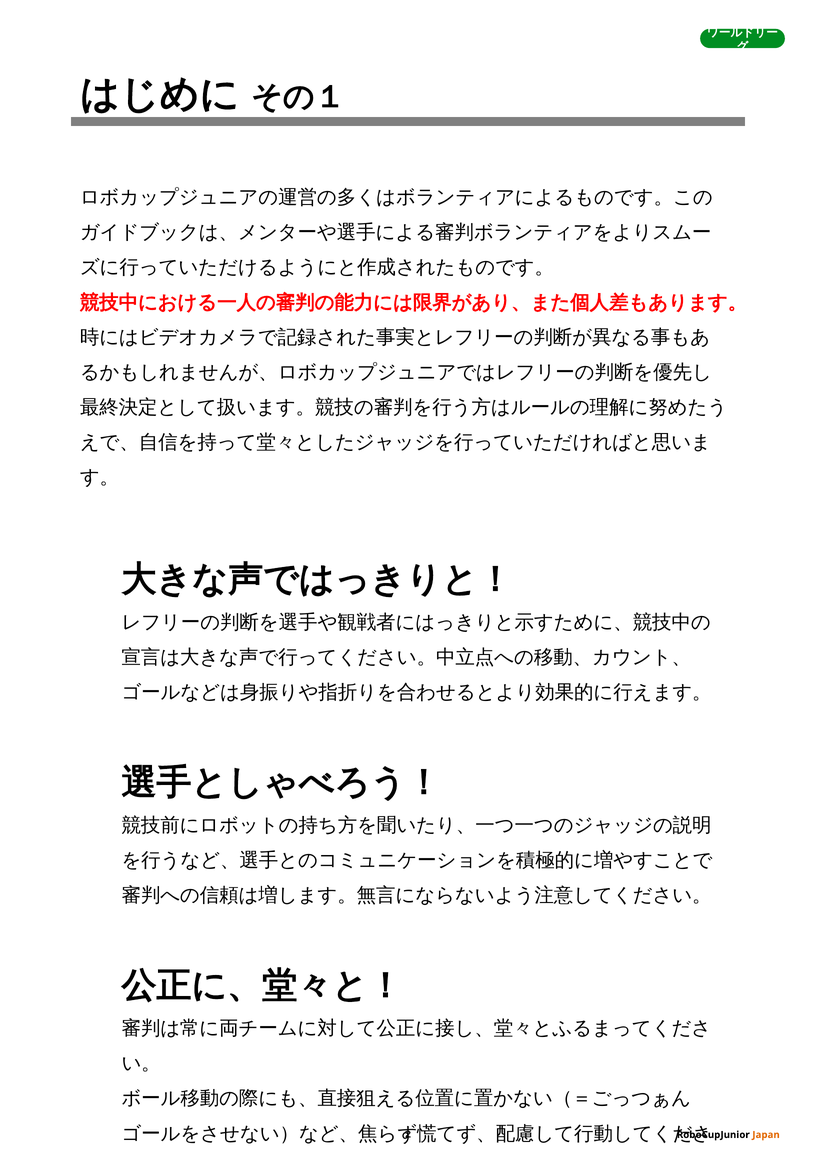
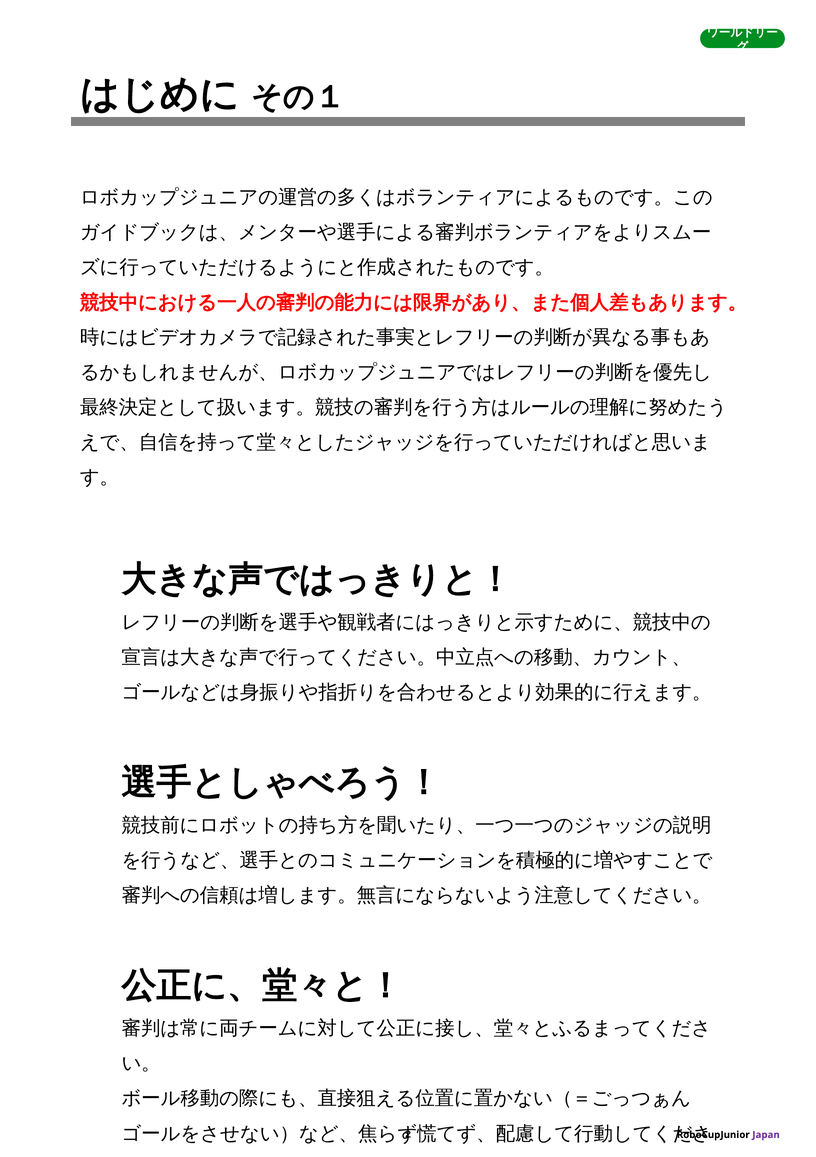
Japan colour: orange -> purple (766, 1136)
